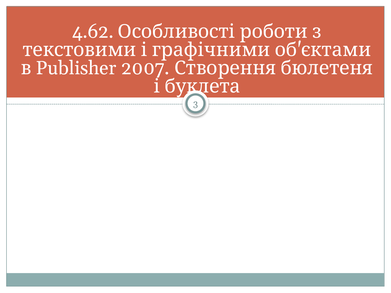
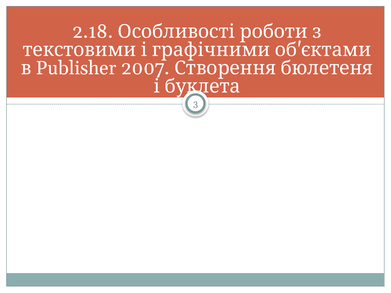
4.62: 4.62 -> 2.18 (93, 32)
